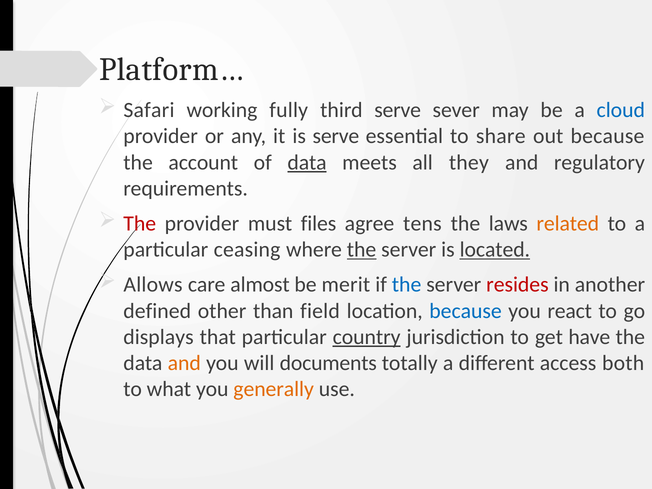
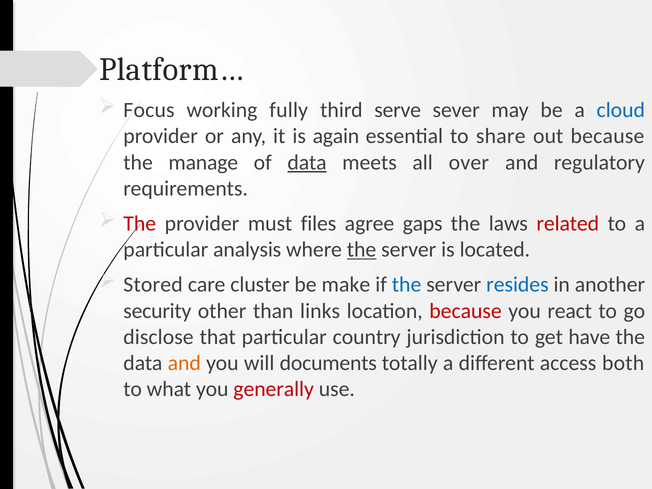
Safari: Safari -> Focus (149, 110)
is serve: serve -> again (336, 136)
account: account -> manage (203, 162)
they: they -> over (469, 162)
tens: tens -> gaps (423, 224)
related colour: orange -> red (568, 224)
ceasing: ceasing -> analysis (247, 250)
located underline: present -> none (495, 250)
Allows: Allows -> Stored (153, 285)
almost: almost -> cluster (260, 285)
merit: merit -> make (346, 285)
resides colour: red -> blue (517, 285)
defined: defined -> security (157, 311)
field: field -> links (320, 311)
because colour: blue -> red (466, 311)
displays: displays -> disclose (159, 337)
country underline: present -> none (367, 337)
generally colour: orange -> red (274, 389)
